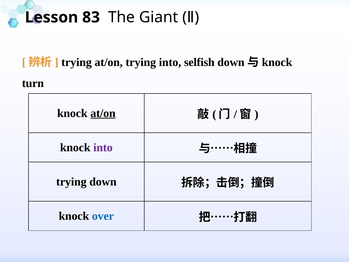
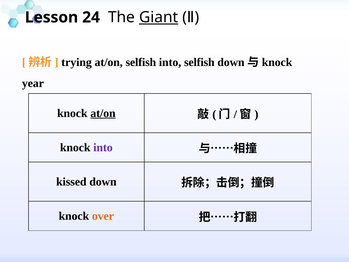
83: 83 -> 24 (91, 17)
Giant underline: none -> present (159, 17)
at/on trying: trying -> selfish (141, 62)
turn: turn -> year (33, 83)
trying: trying -> kissed (71, 182)
over colour: blue -> orange (103, 216)
